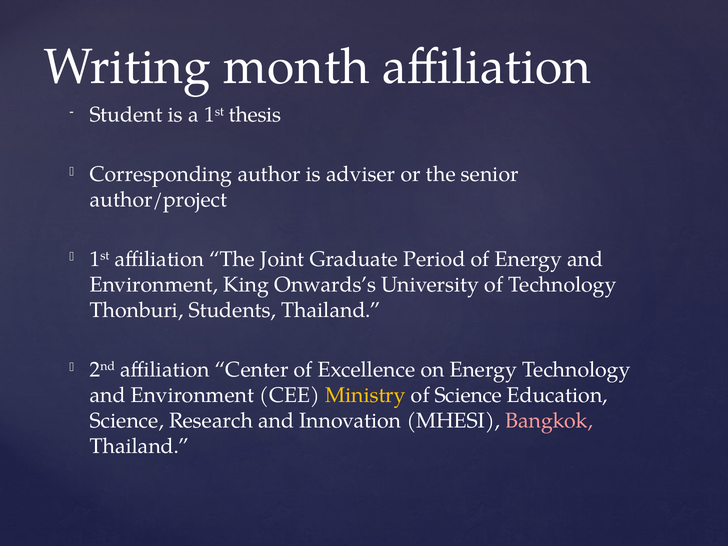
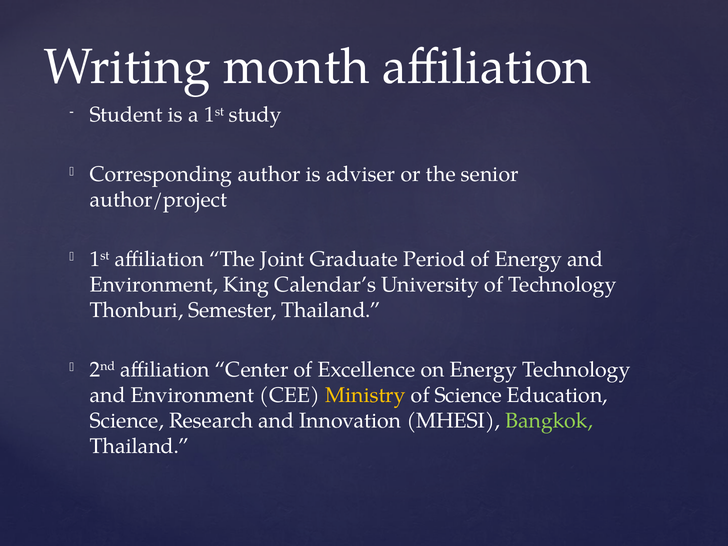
thesis: thesis -> study (255, 115)
Onwards’s: Onwards’s -> Calendar’s (325, 285)
Students: Students -> Semester (232, 310)
Bangkok colour: pink -> light green (549, 421)
